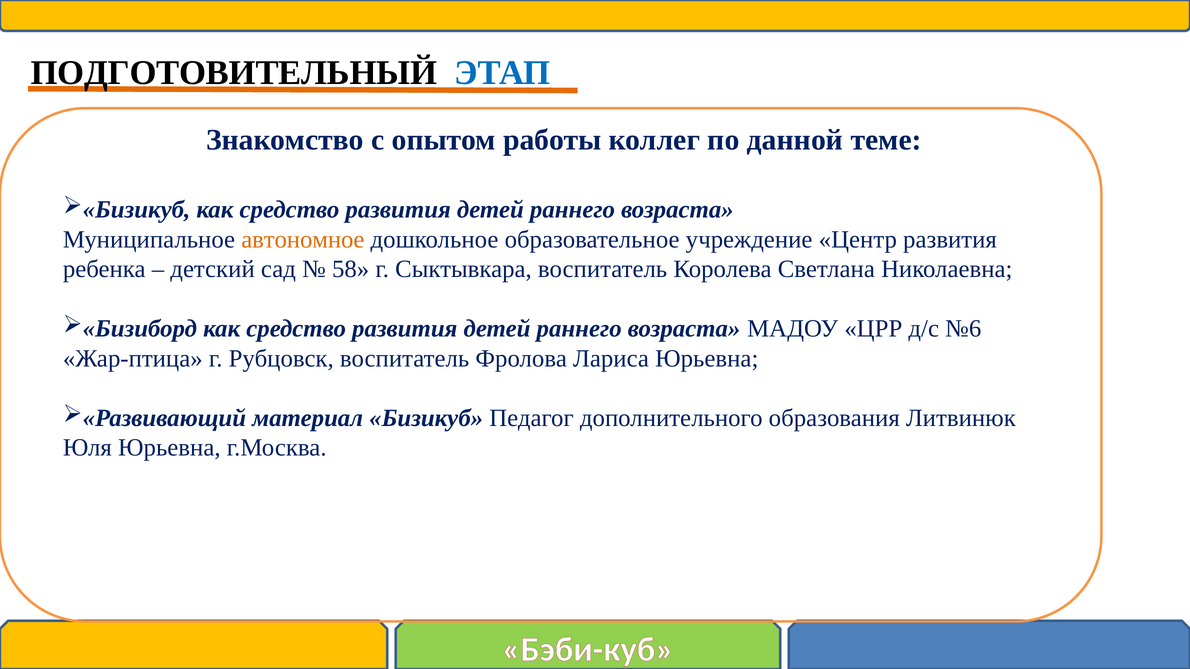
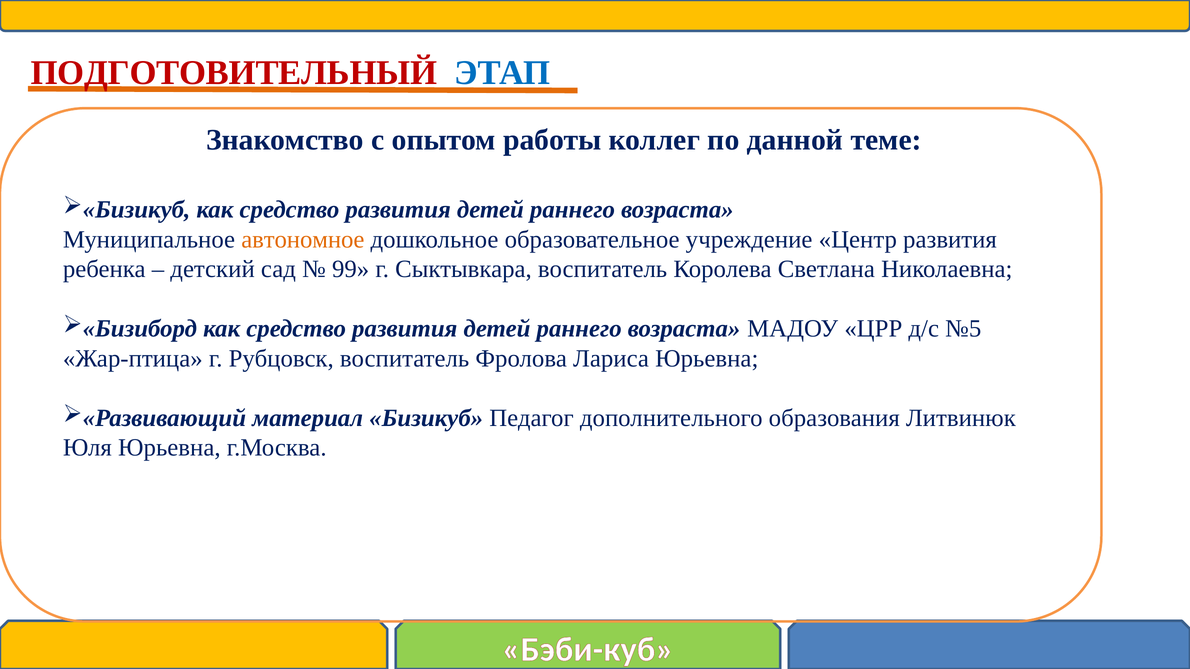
ПОДГОТОВИТЕЛЬНЫЙ colour: black -> red (234, 73)
58: 58 -> 99 (351, 269)
№6: №6 -> №5 (963, 329)
